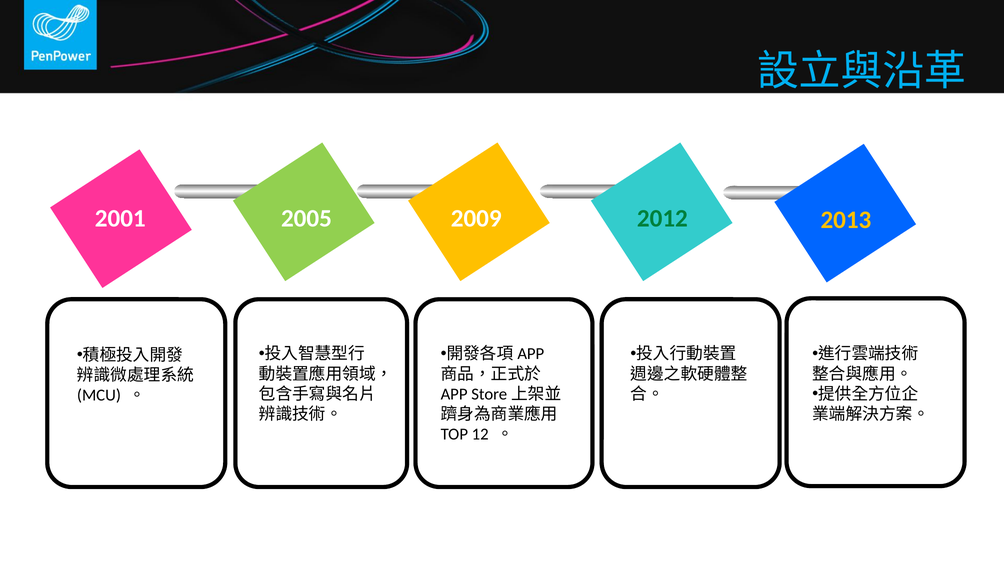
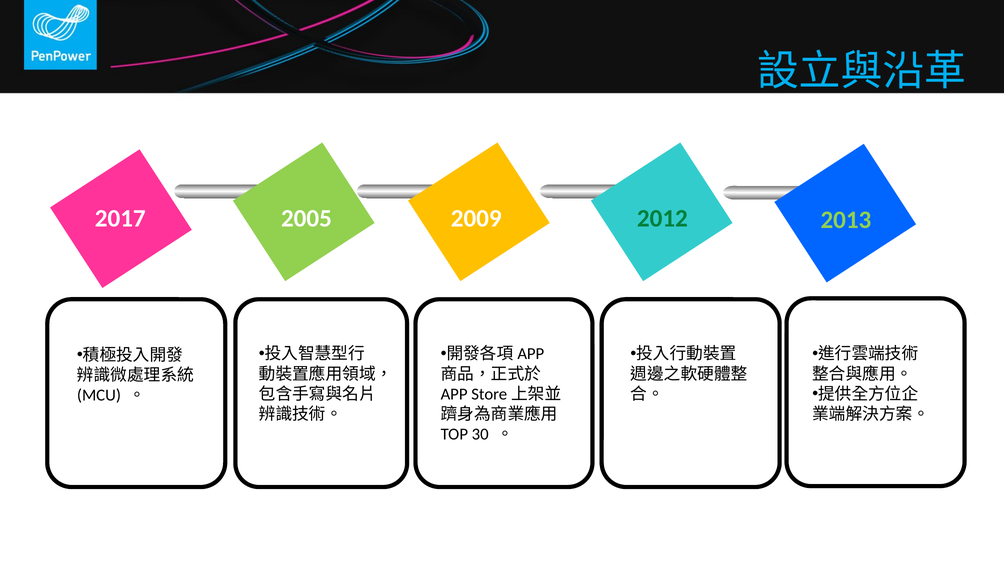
2001: 2001 -> 2017 (120, 219)
2013 colour: yellow -> light green (846, 220)
12: 12 -> 30 (480, 434)
